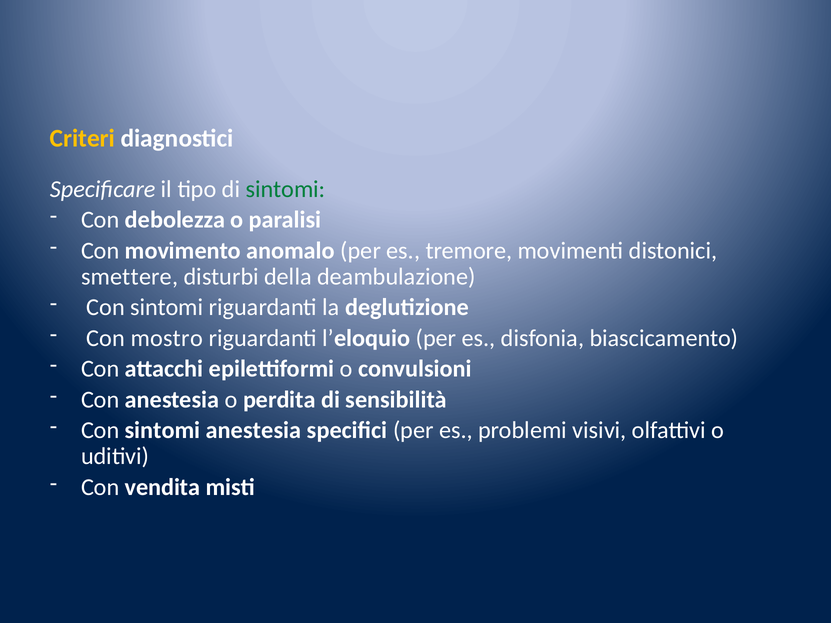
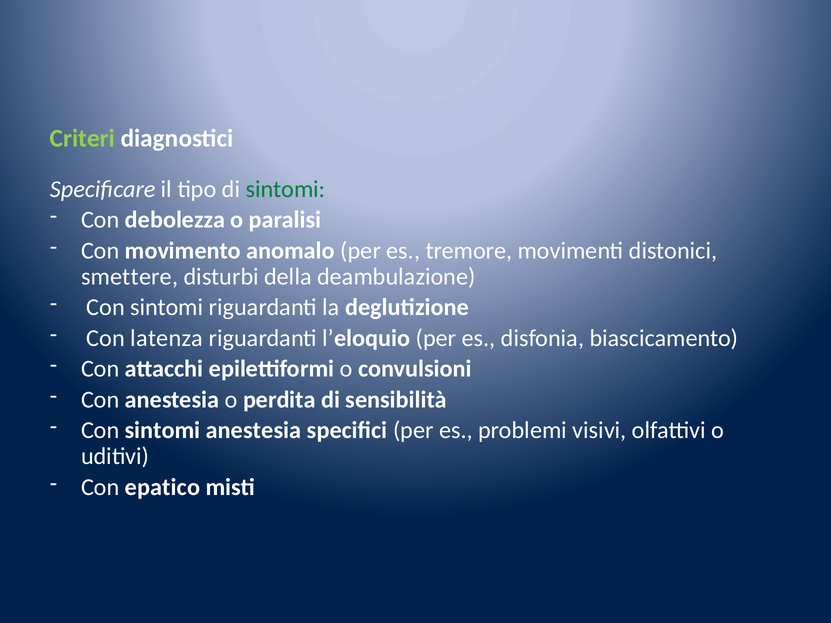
Criteri colour: yellow -> light green (82, 138)
mostro: mostro -> latenza (167, 338)
vendita: vendita -> epatico (162, 487)
